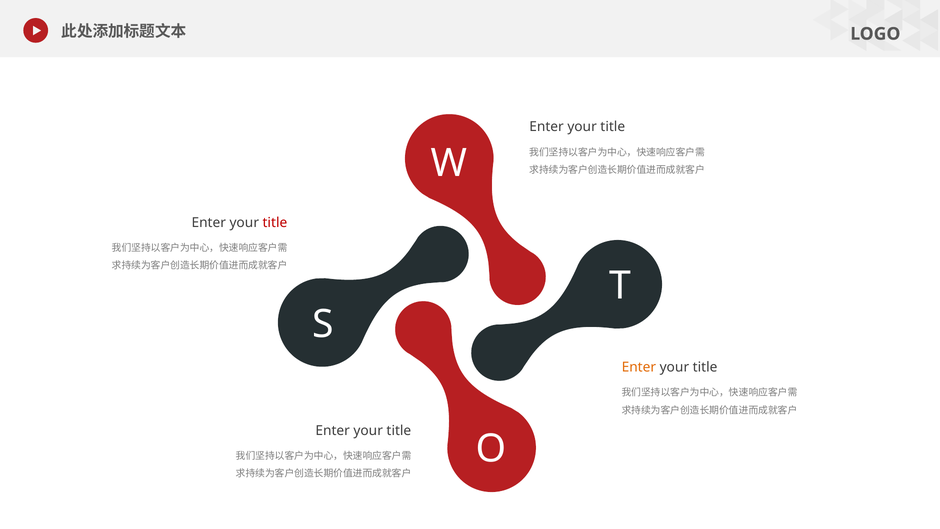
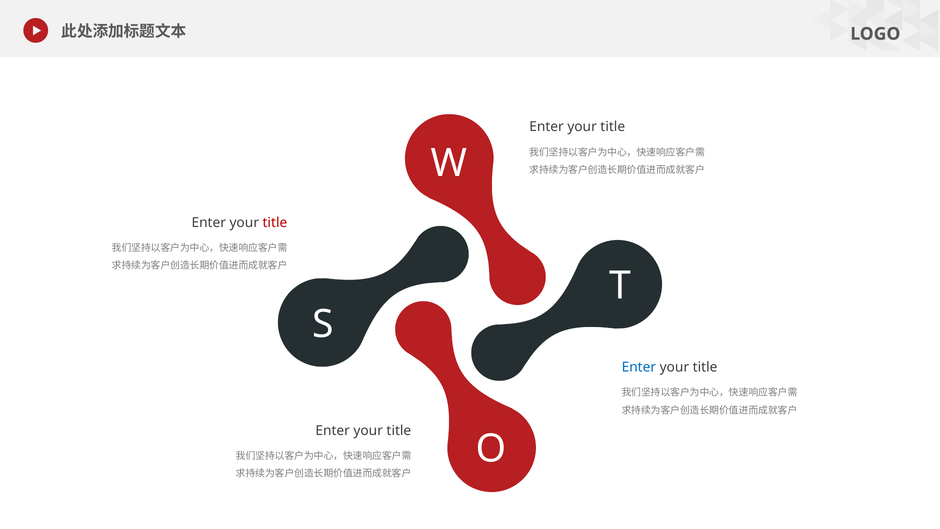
Enter colour: orange -> blue (639, 367)
